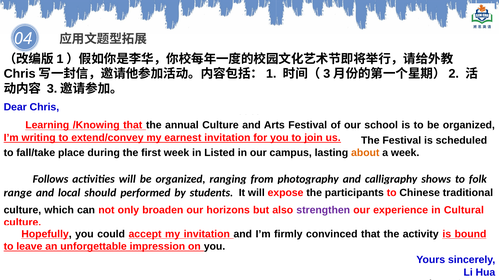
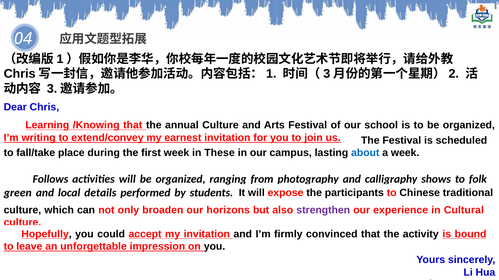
Listed: Listed -> These (220, 153)
about colour: orange -> blue (365, 153)
range: range -> green (18, 193)
should: should -> details (100, 193)
